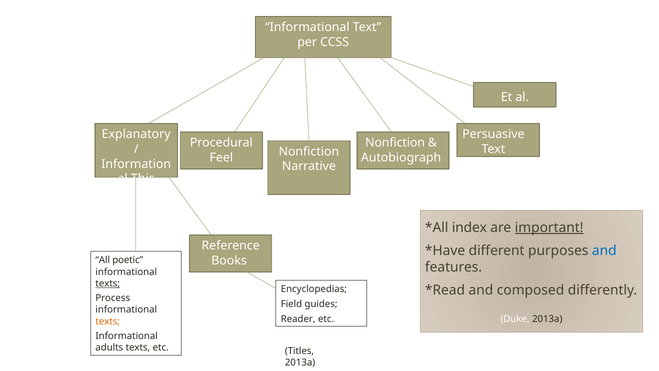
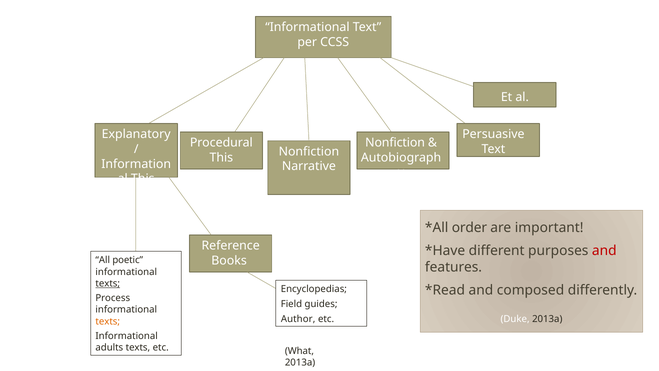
Feel: Feel -> This (221, 157)
index: index -> order (469, 227)
important underline: present -> none (549, 227)
and colour: blue -> red (604, 251)
Reader: Reader -> Author (298, 319)
Titles: Titles -> What (299, 351)
